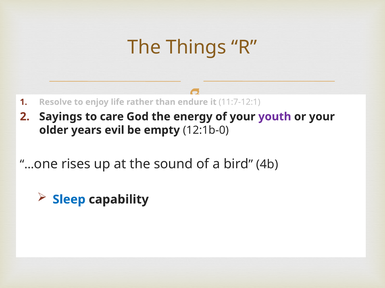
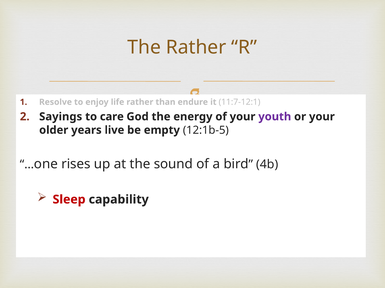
The Things: Things -> Rather (196, 48)
evil: evil -> live (114, 130)
12:1b-0: 12:1b-0 -> 12:1b-5 (206, 130)
Sleep colour: blue -> red (69, 200)
